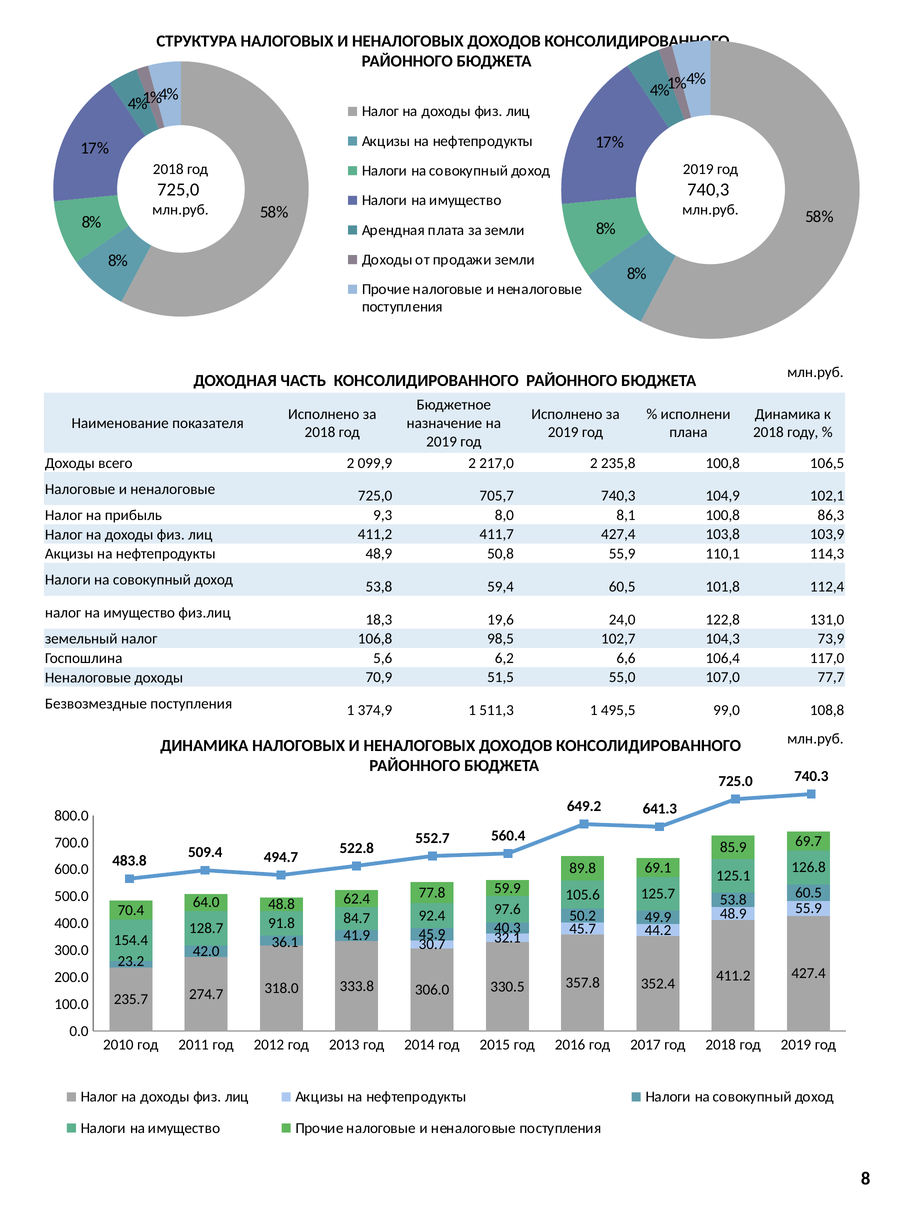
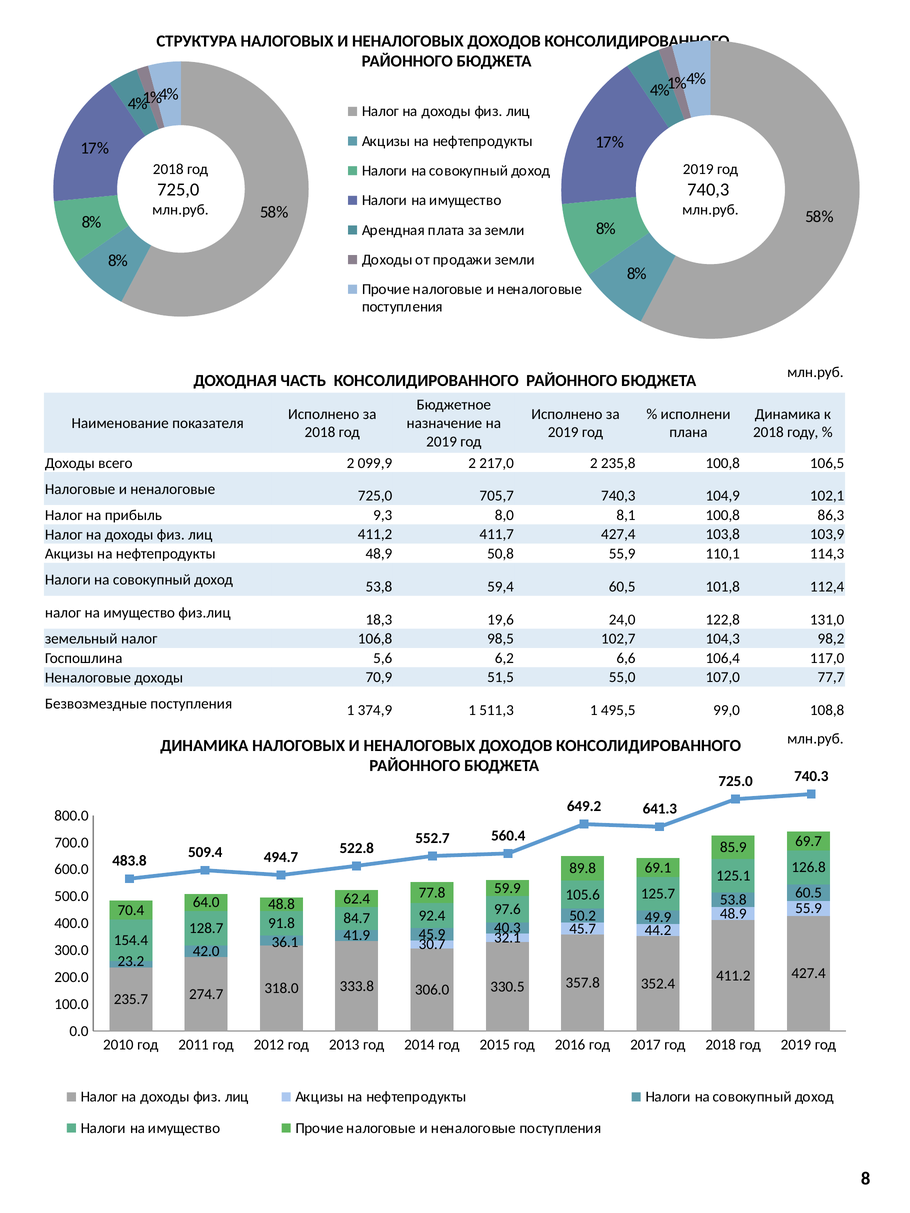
73,9: 73,9 -> 98,2 (831, 639)
